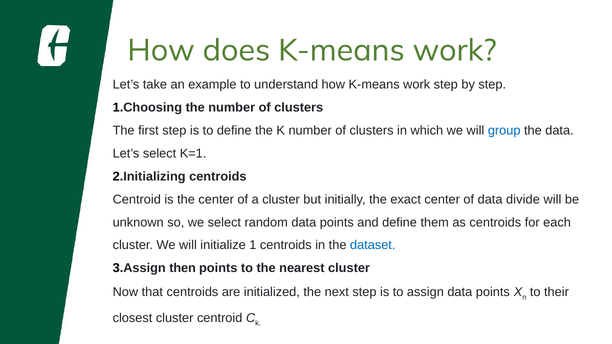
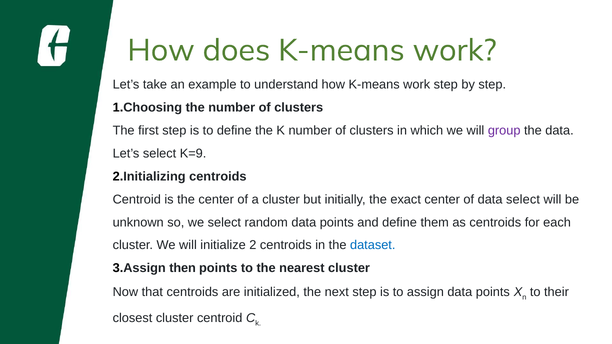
group colour: blue -> purple (504, 131)
K=1: K=1 -> K=9 (193, 154)
data divide: divide -> select (523, 200)
1: 1 -> 2 (253, 245)
